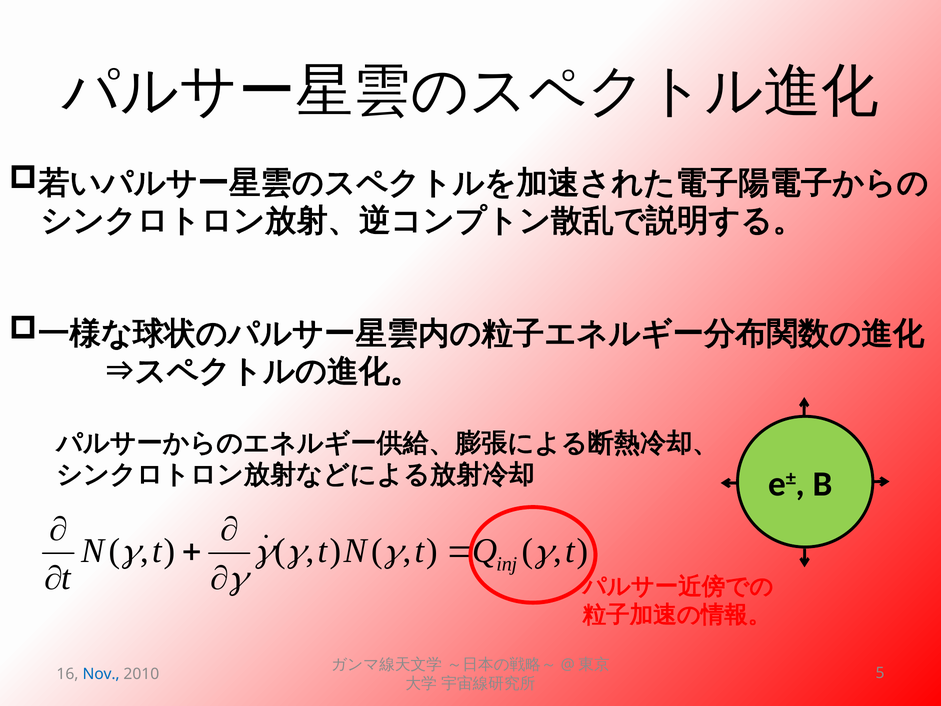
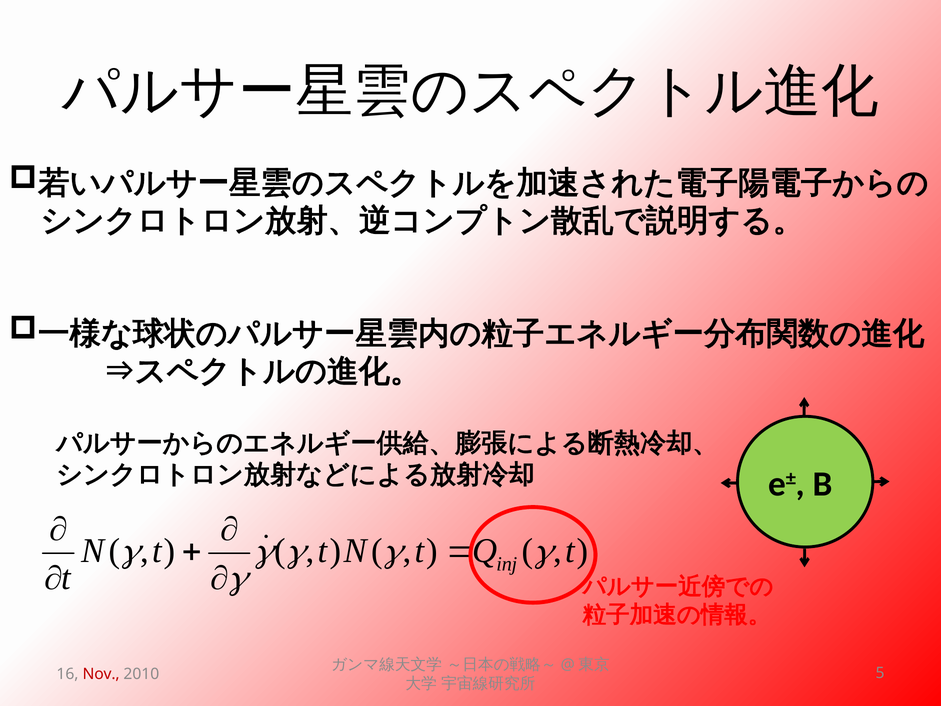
Nov colour: blue -> red (101, 674)
